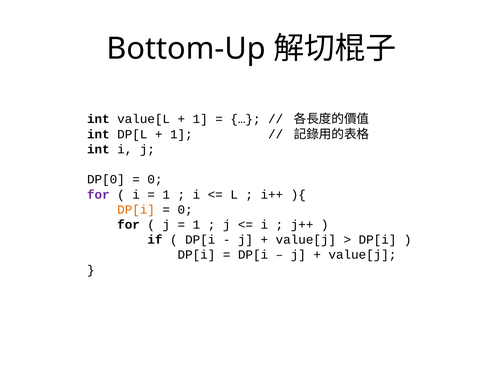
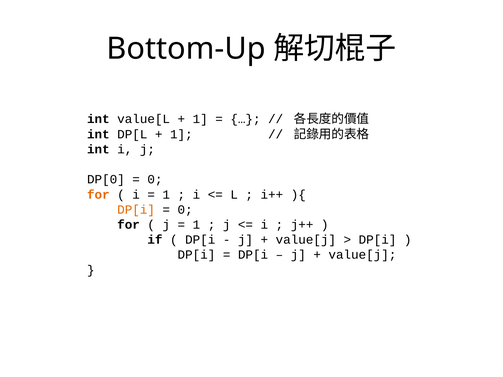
for colour: purple -> orange (98, 195)
